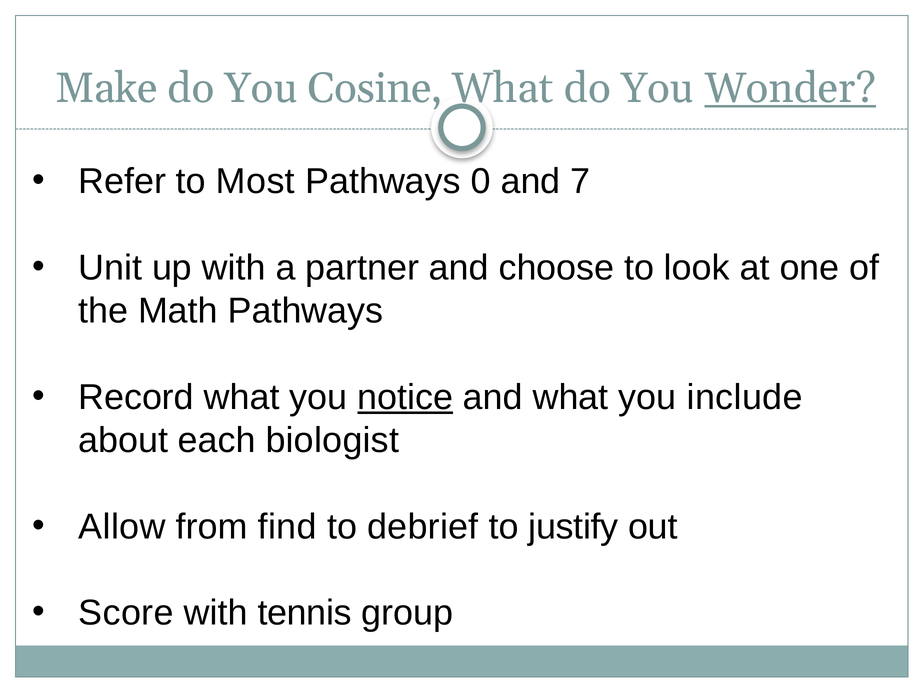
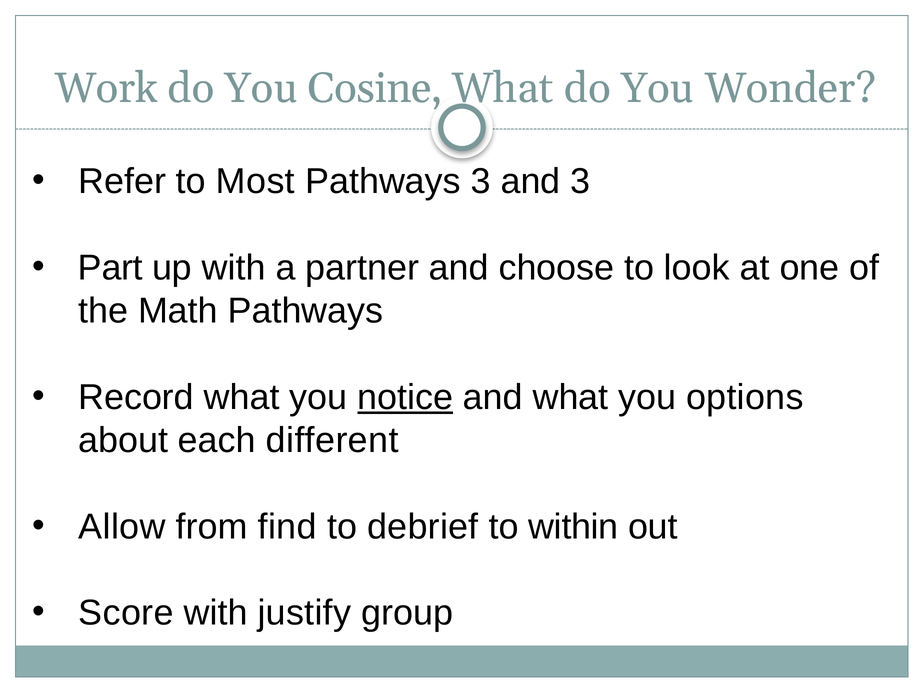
Make: Make -> Work (106, 88)
Wonder underline: present -> none (790, 88)
Pathways 0: 0 -> 3 (481, 182)
and 7: 7 -> 3 (580, 182)
Unit: Unit -> Part (110, 268)
include: include -> options (745, 397)
biologist: biologist -> different (332, 440)
justify: justify -> within (573, 527)
tennis: tennis -> justify (304, 613)
